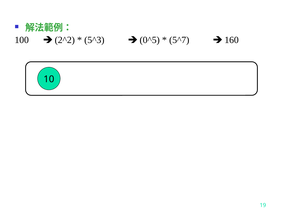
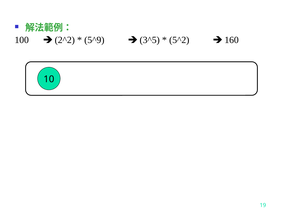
5^3: 5^3 -> 5^9 (94, 40)
0^5: 0^5 -> 3^5 (150, 40)
5^7: 5^7 -> 5^2 (179, 40)
